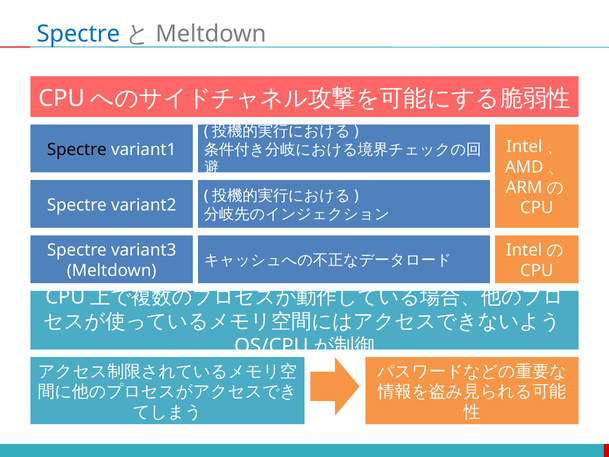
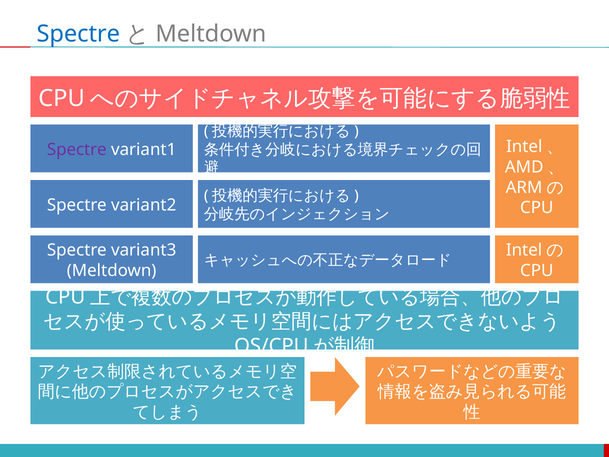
Spectre colour: black -> purple (77, 150)
